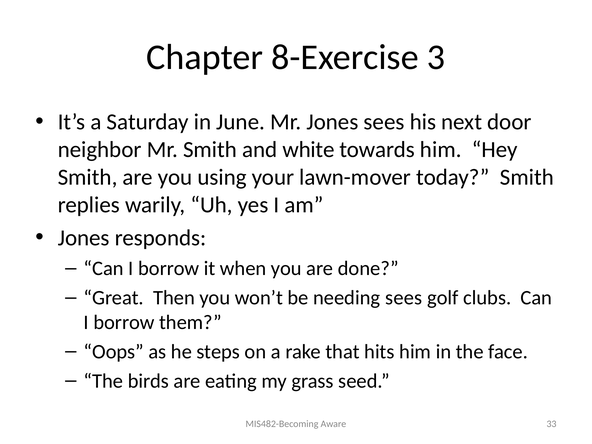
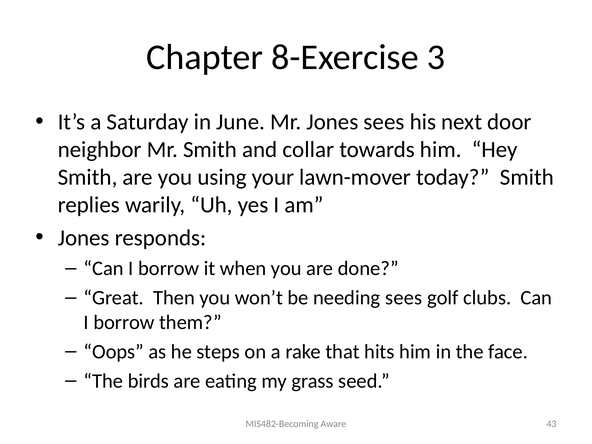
white: white -> collar (308, 150)
33: 33 -> 43 (551, 424)
